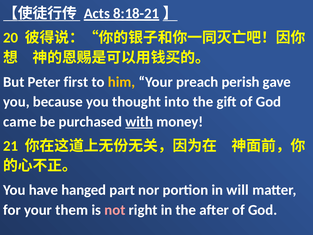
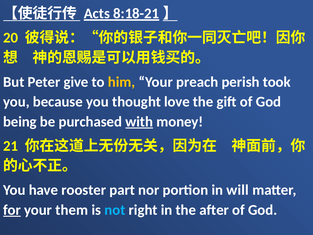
first: first -> give (76, 82)
gave: gave -> took (277, 82)
into: into -> love (177, 102)
came: came -> being (20, 122)
hanged: hanged -> rooster (84, 190)
for underline: none -> present (12, 210)
not colour: pink -> light blue (115, 210)
